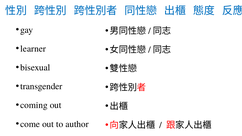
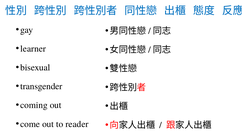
author: author -> reader (77, 124)
